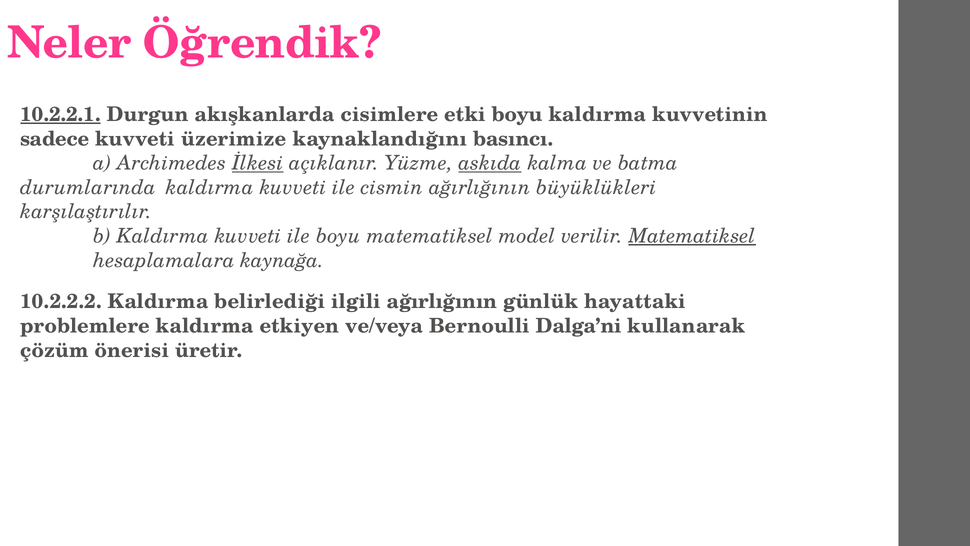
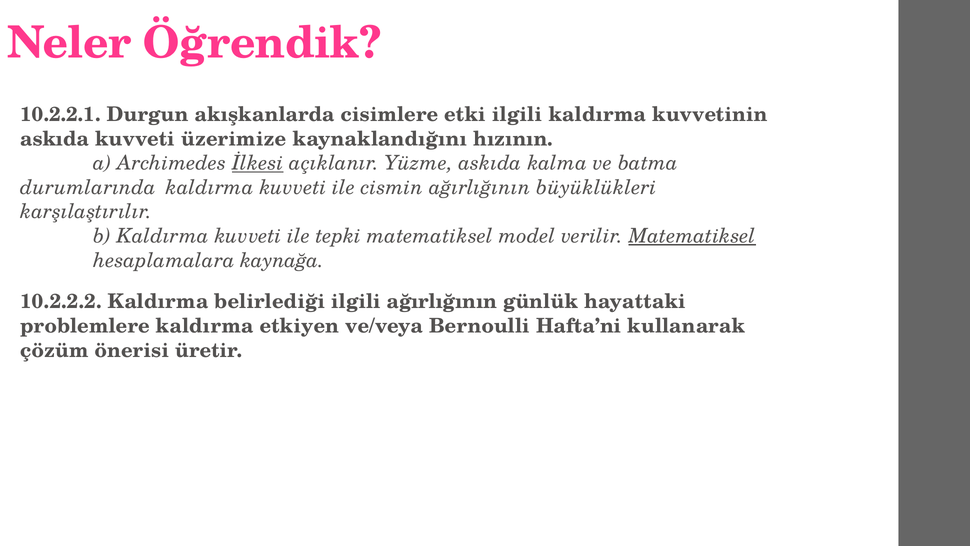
10.2.2.1 underline: present -> none (61, 115)
etki boyu: boyu -> ilgili (517, 115)
sadece: sadece -> askıda (55, 139)
basıncı: basıncı -> hızının (513, 139)
askıda underline: present -> none (490, 163)
ile boyu: boyu -> tepki (338, 236)
Dalga’ni: Dalga’ni -> Hafta’ni (579, 326)
